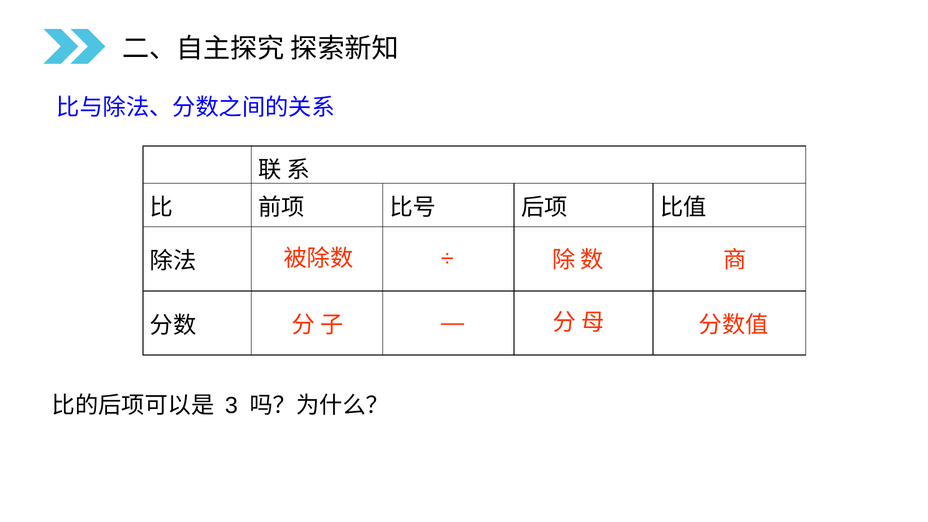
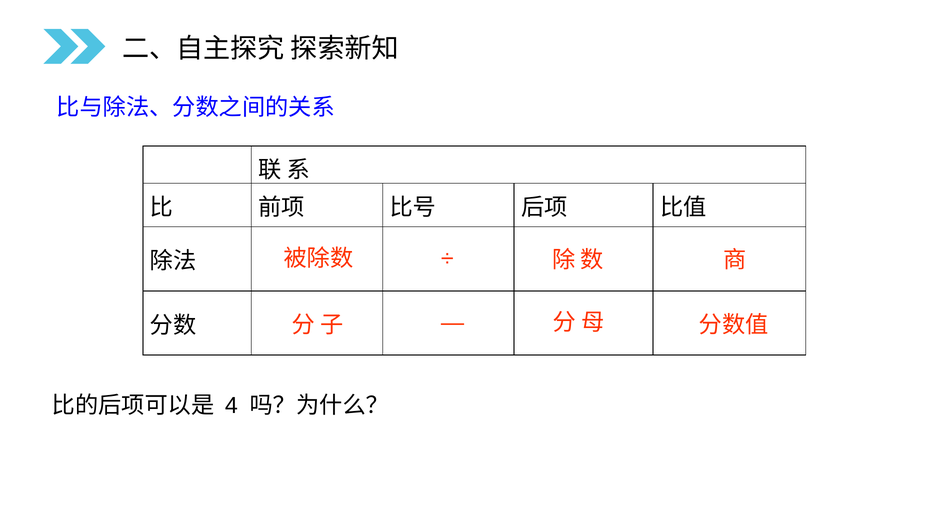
3: 3 -> 4 (231, 405)
